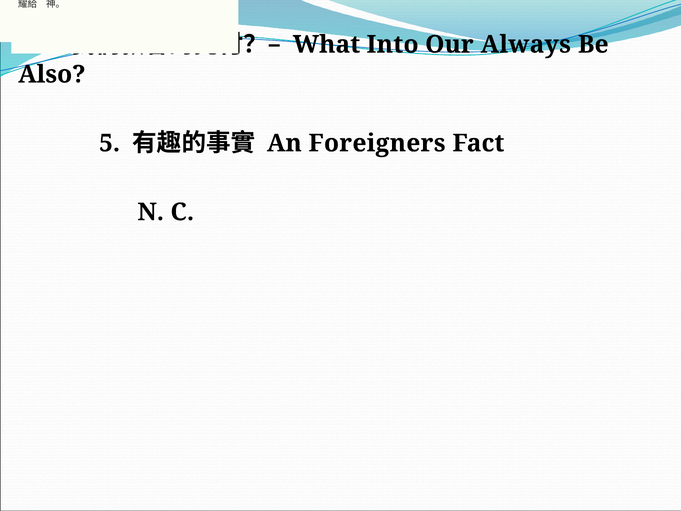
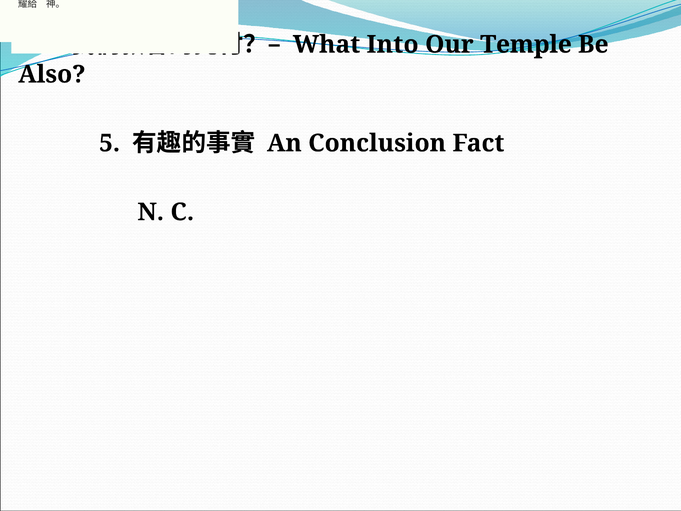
Always: Always -> Temple (526, 44)
Foreigners: Foreigners -> Conclusion (377, 143)
